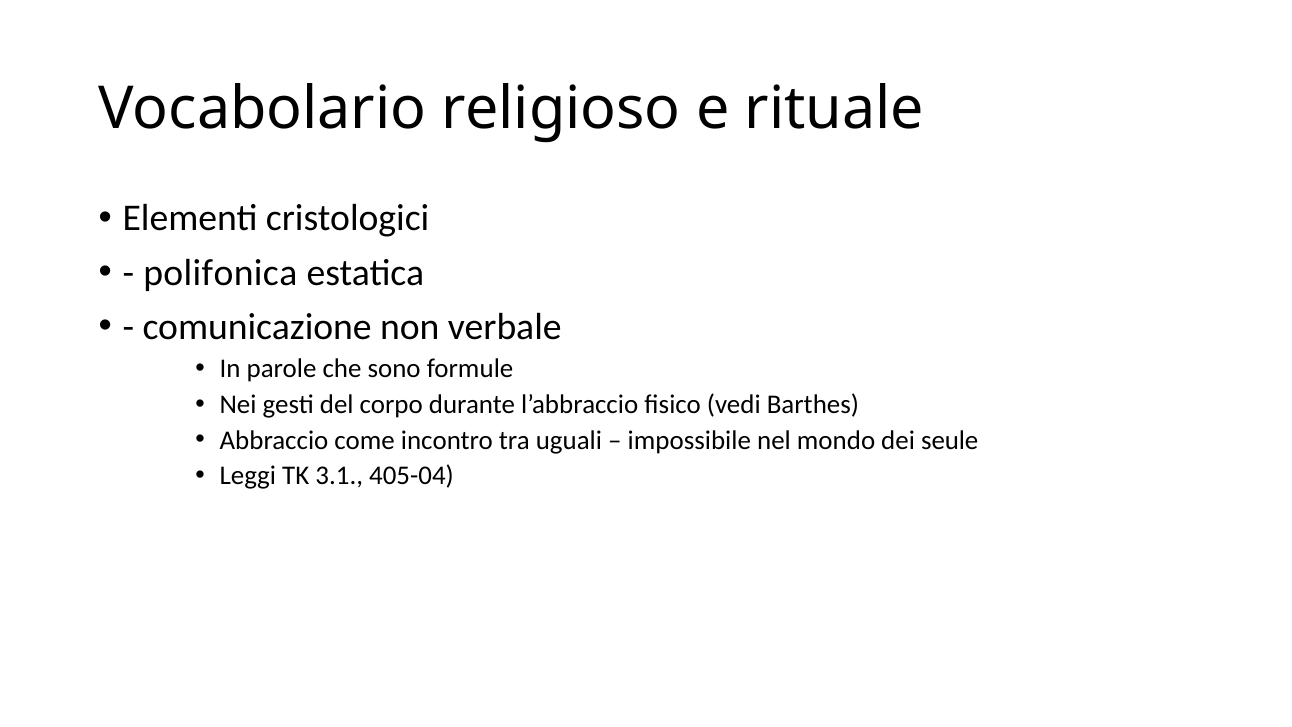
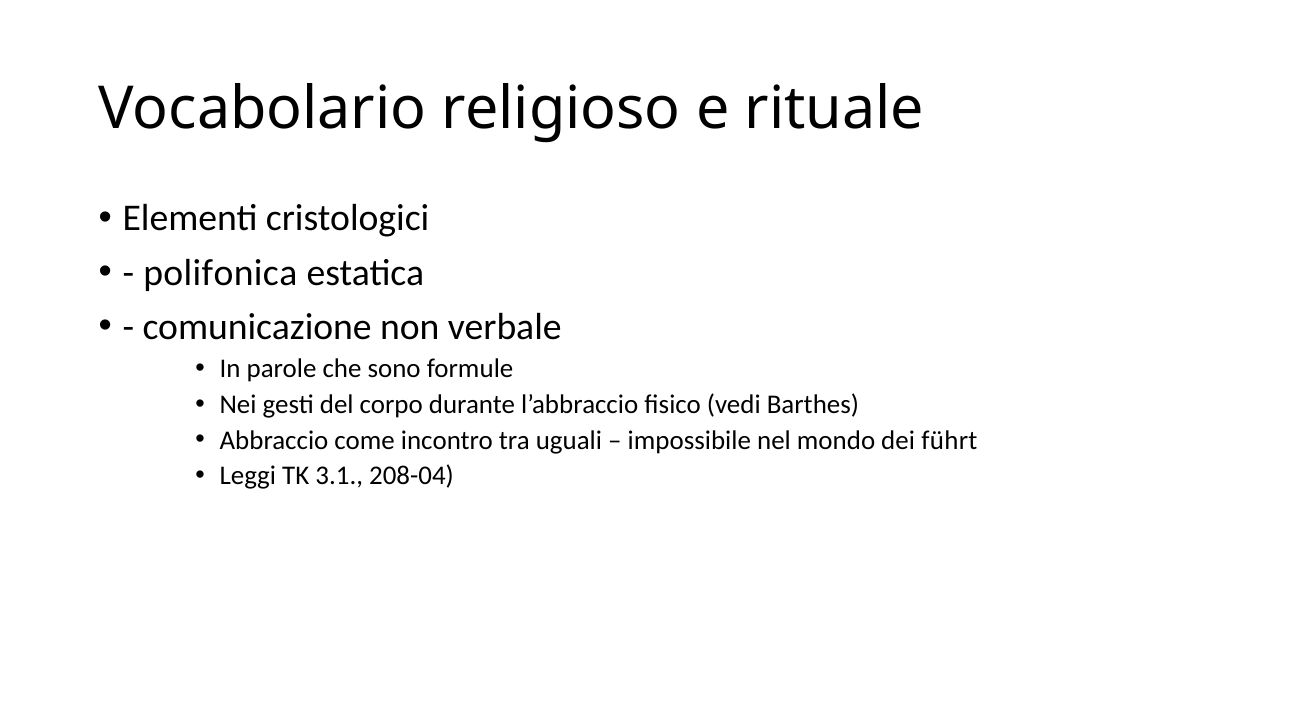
seule: seule -> führt (949, 440)
405-04: 405-04 -> 208-04 (412, 476)
